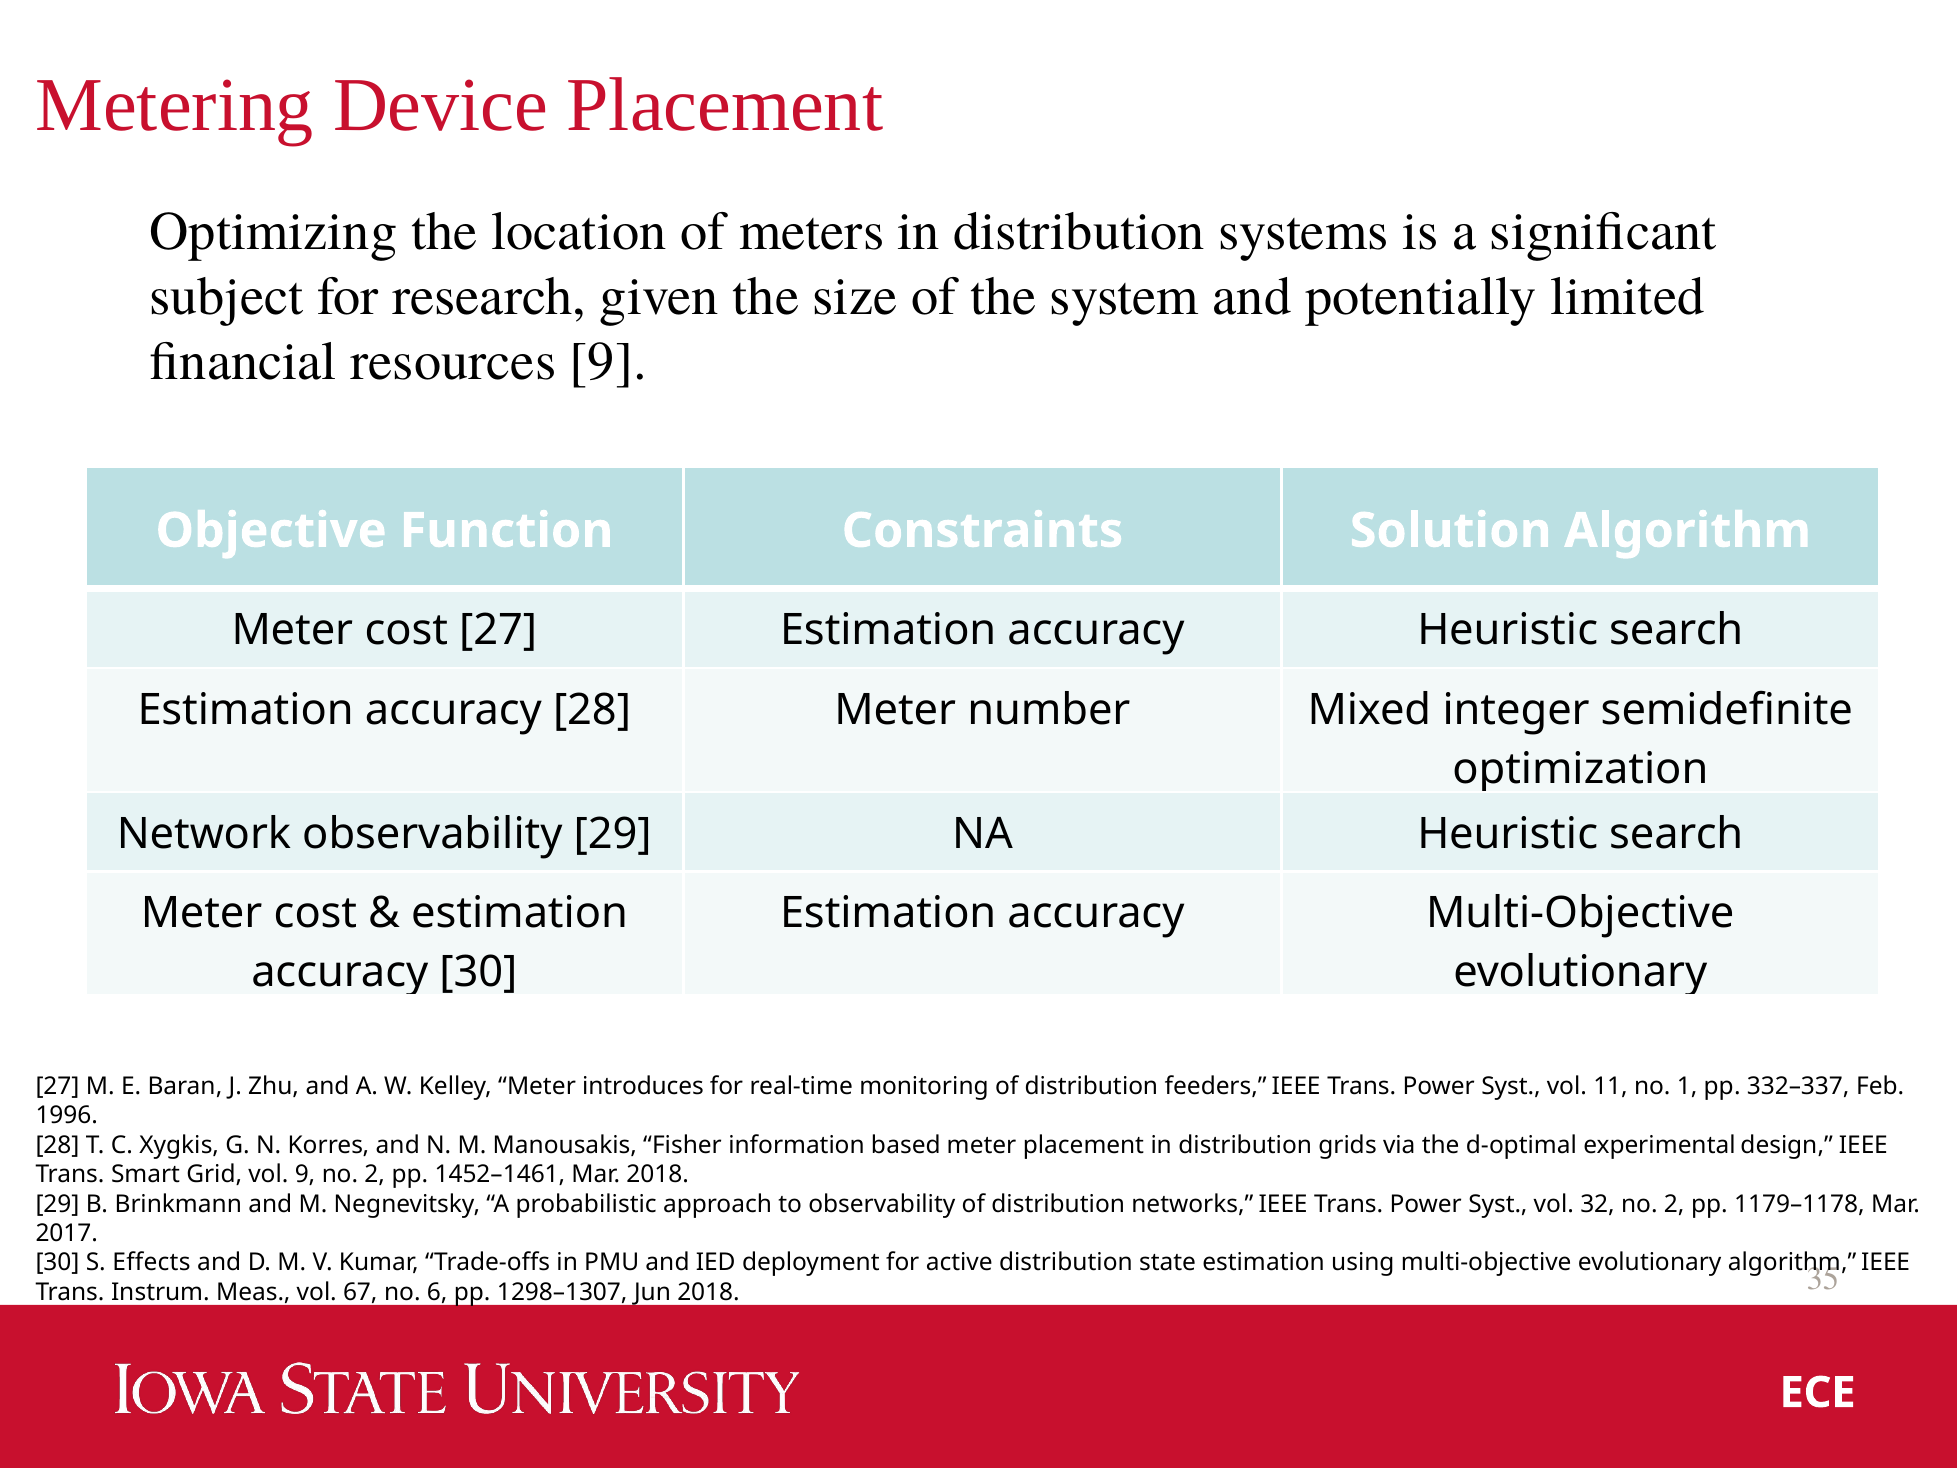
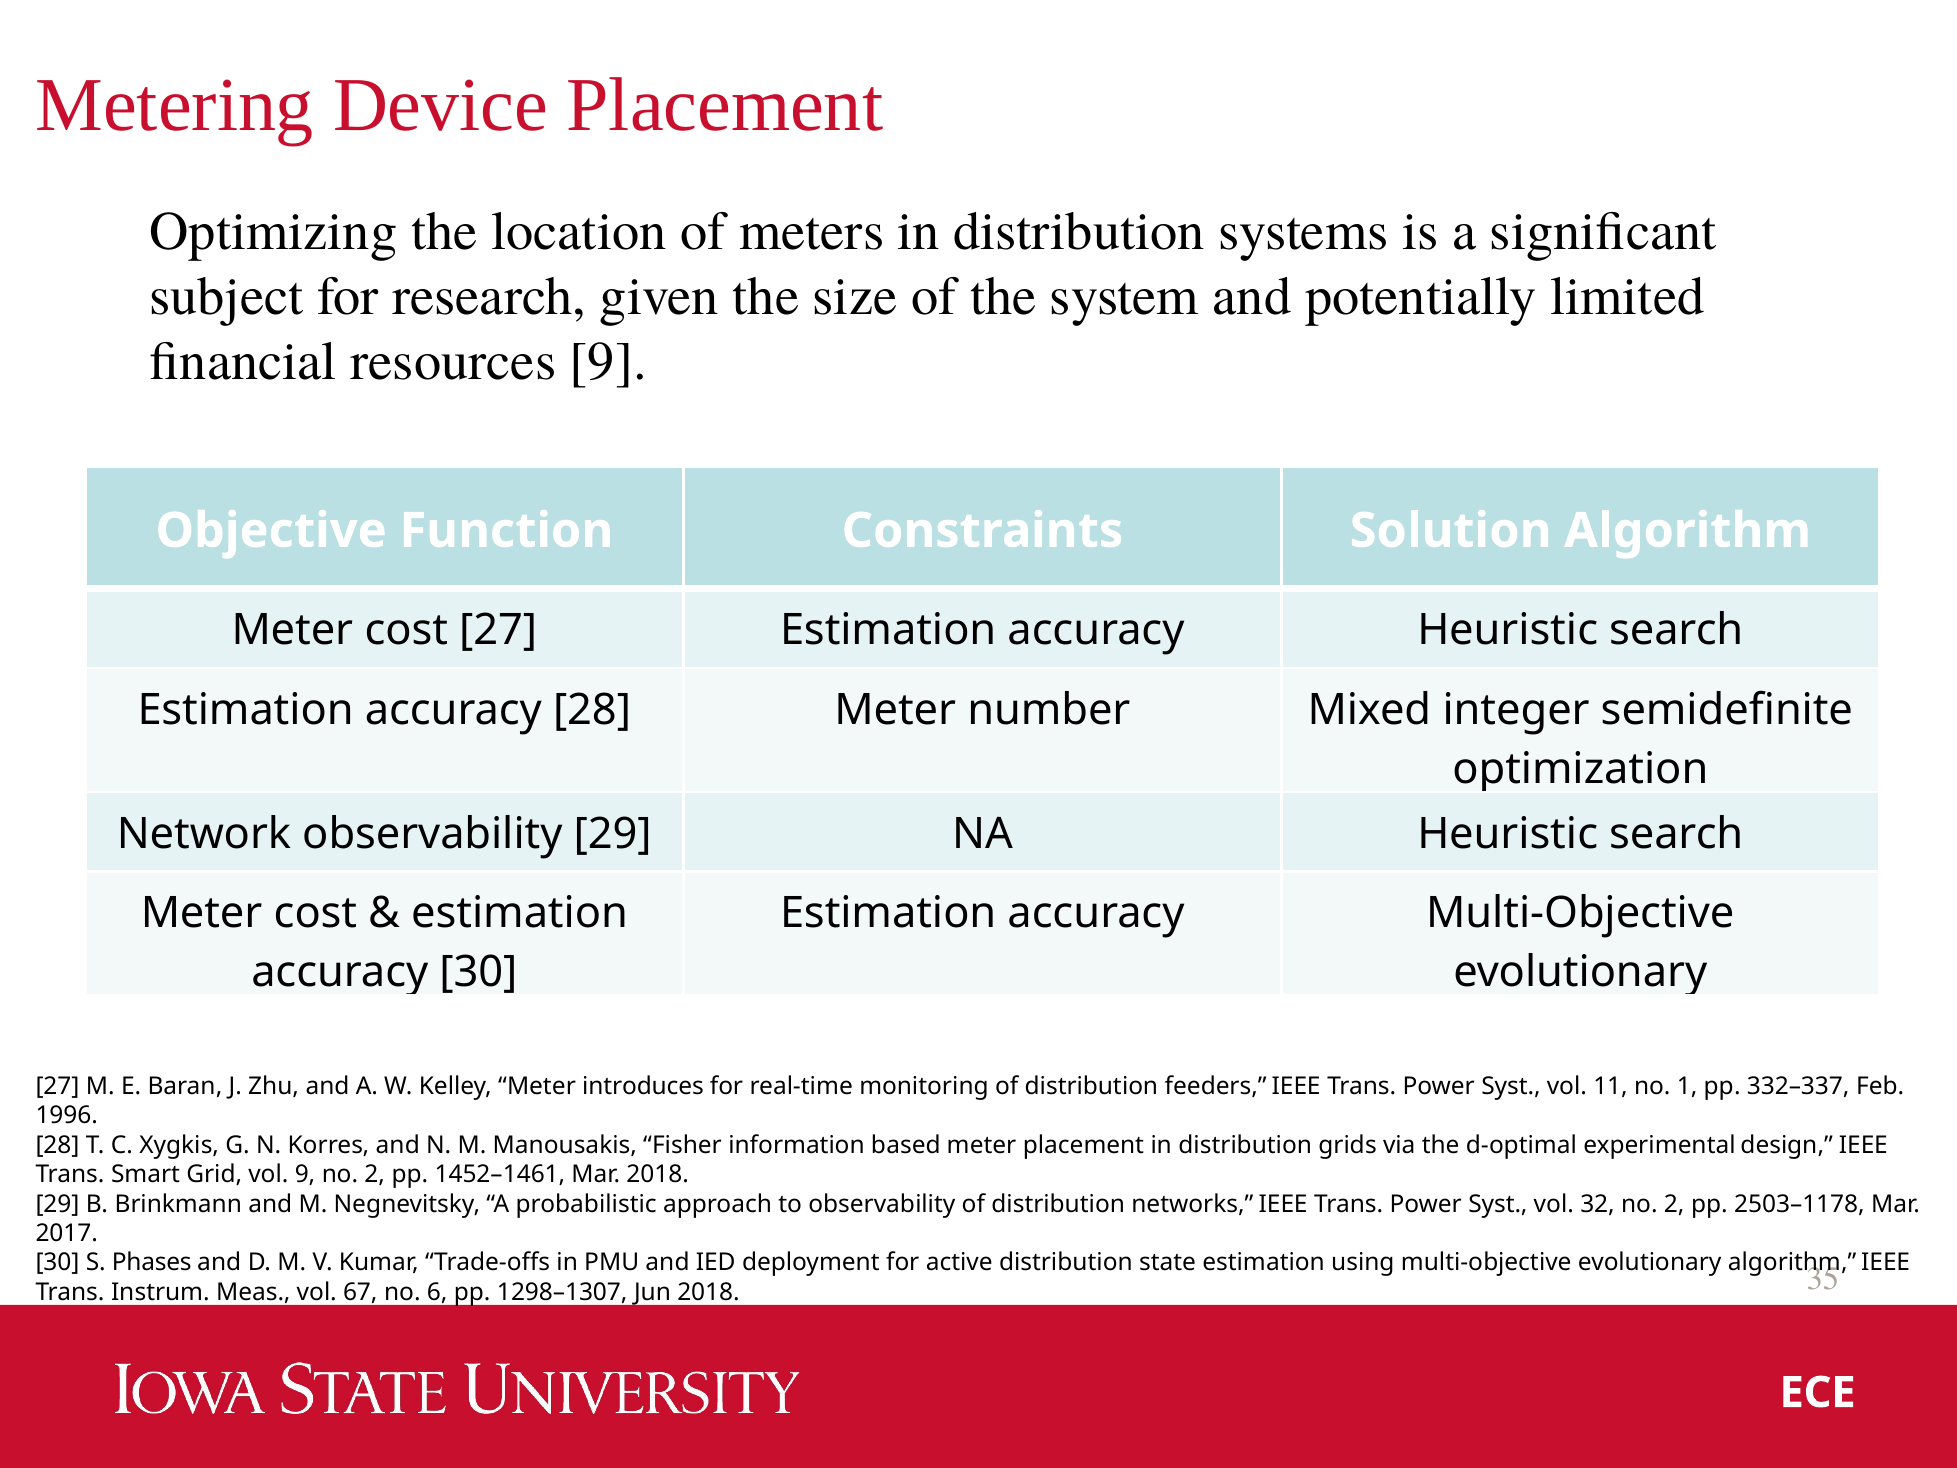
1179–1178: 1179–1178 -> 2503–1178 (1799, 1204)
Effects: Effects -> Phases (152, 1263)
